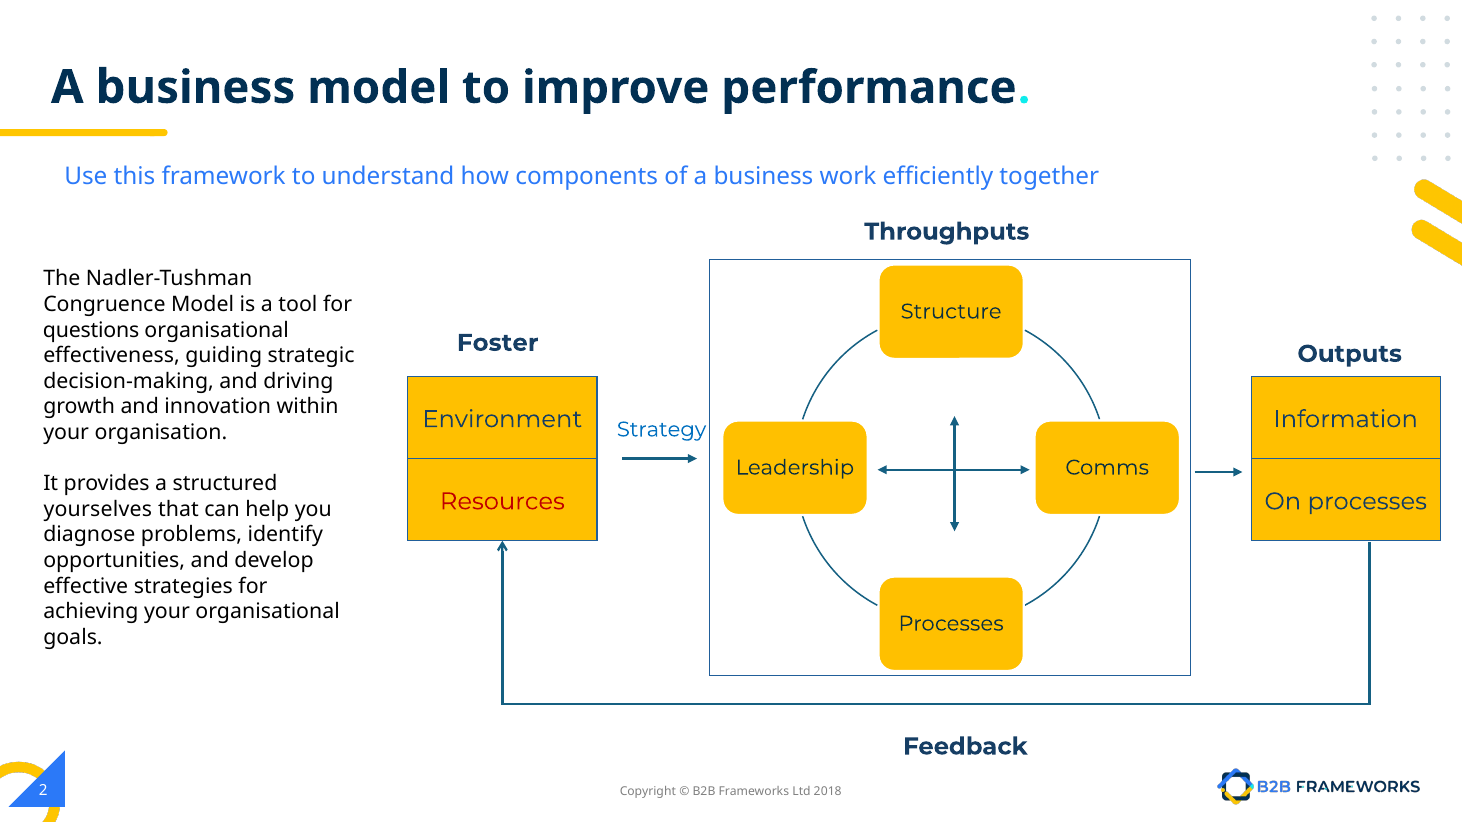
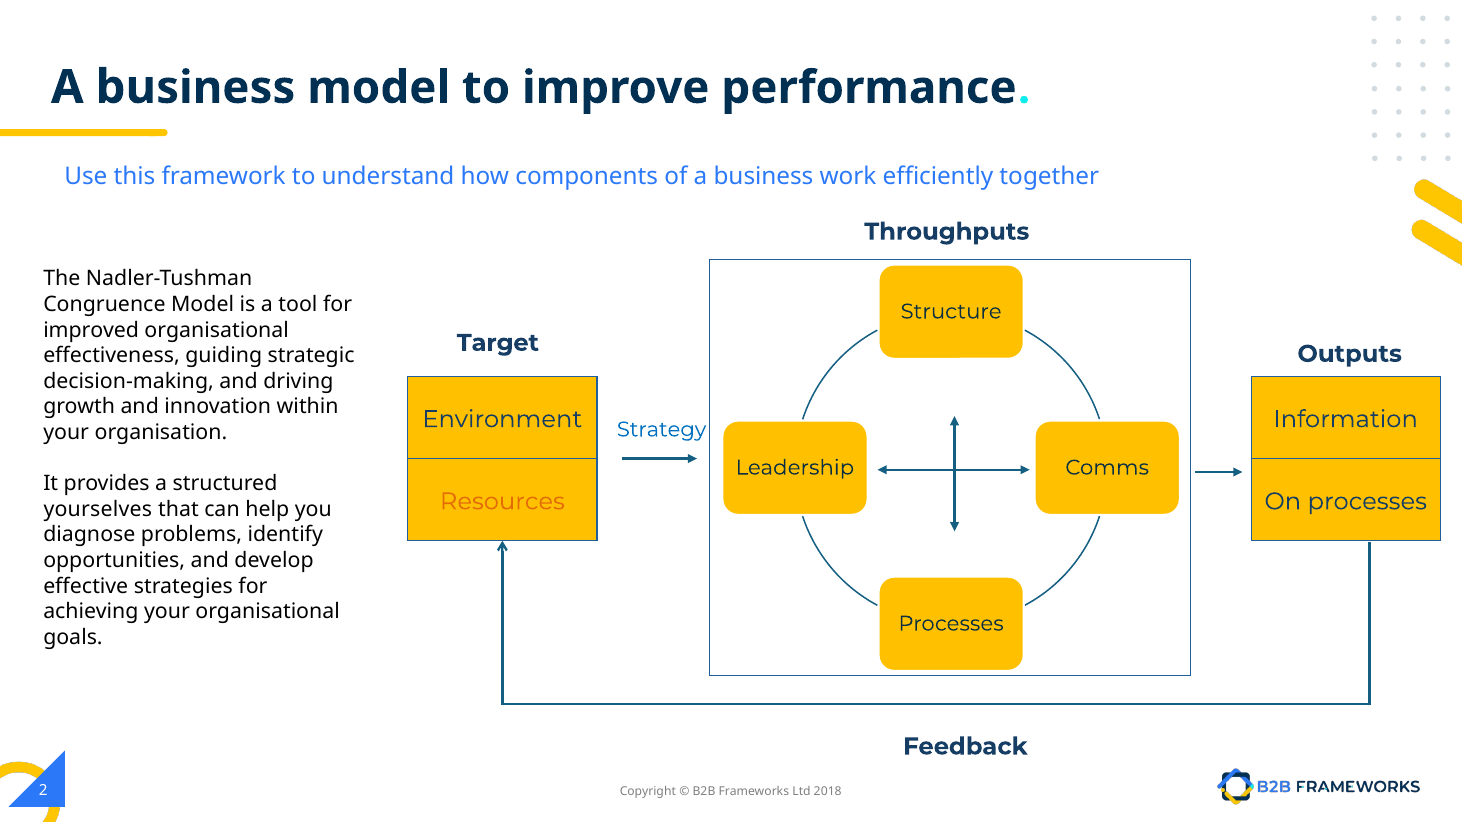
questions: questions -> improved (91, 330)
Foster: Foster -> Target (498, 343)
Resources colour: red -> orange (502, 502)
